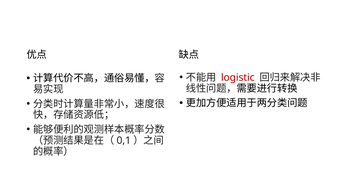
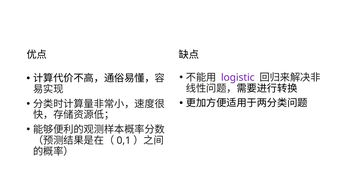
logistic colour: red -> purple (238, 77)
